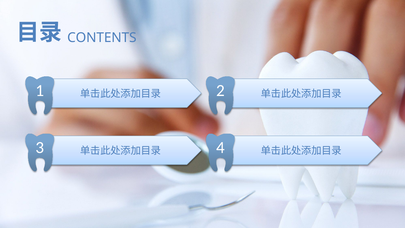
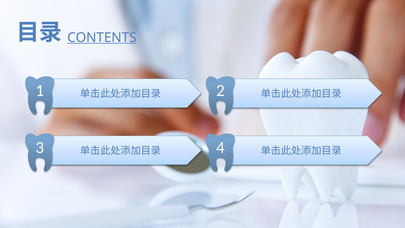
CONTENTS underline: none -> present (102, 38)
